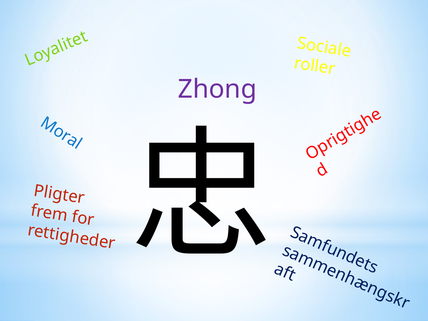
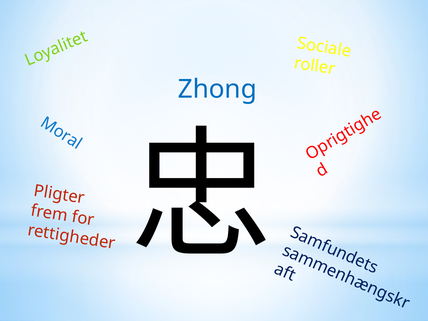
Zhong colour: purple -> blue (217, 89)
